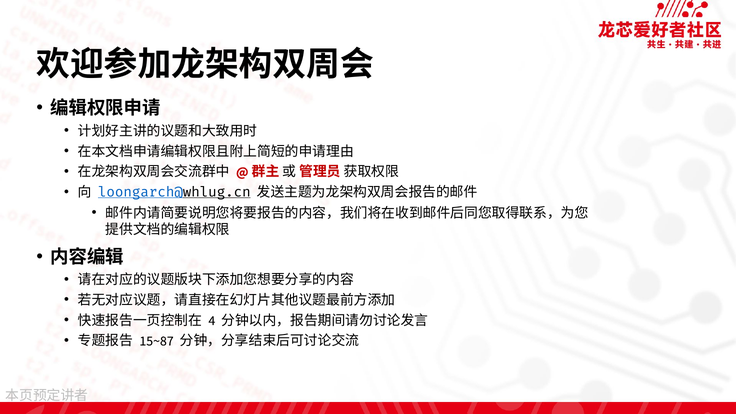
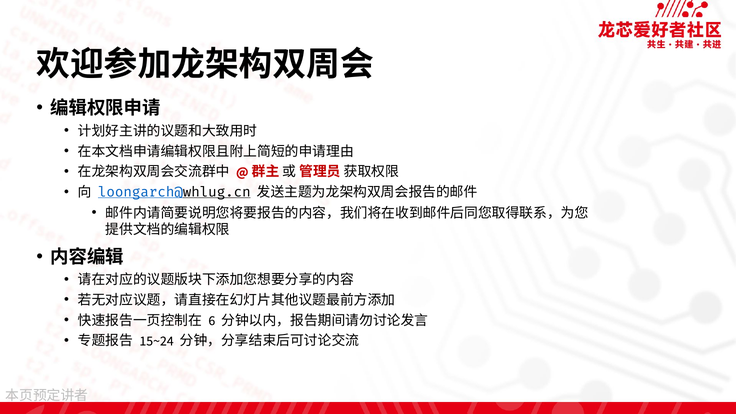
4: 4 -> 6 (212, 321)
15~87: 15~87 -> 15~24 (157, 341)
